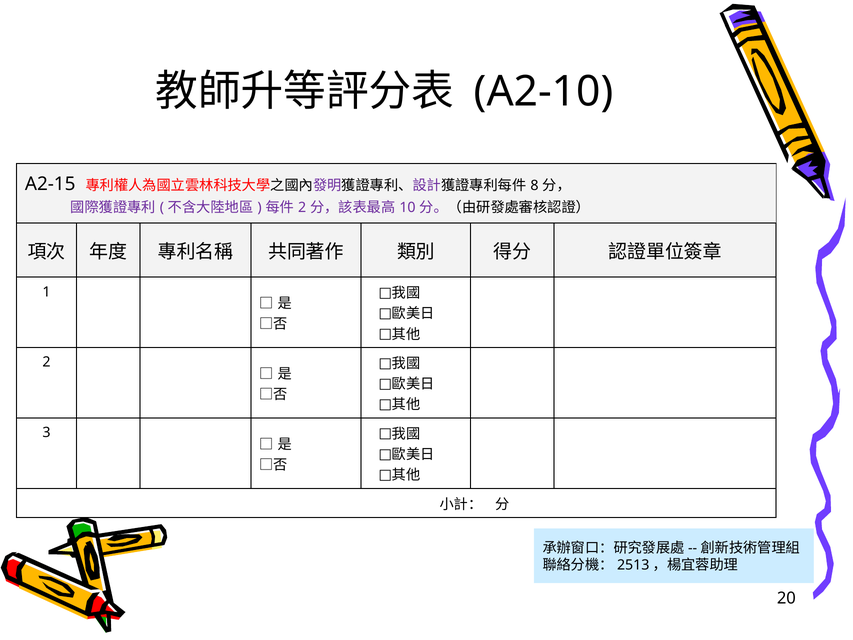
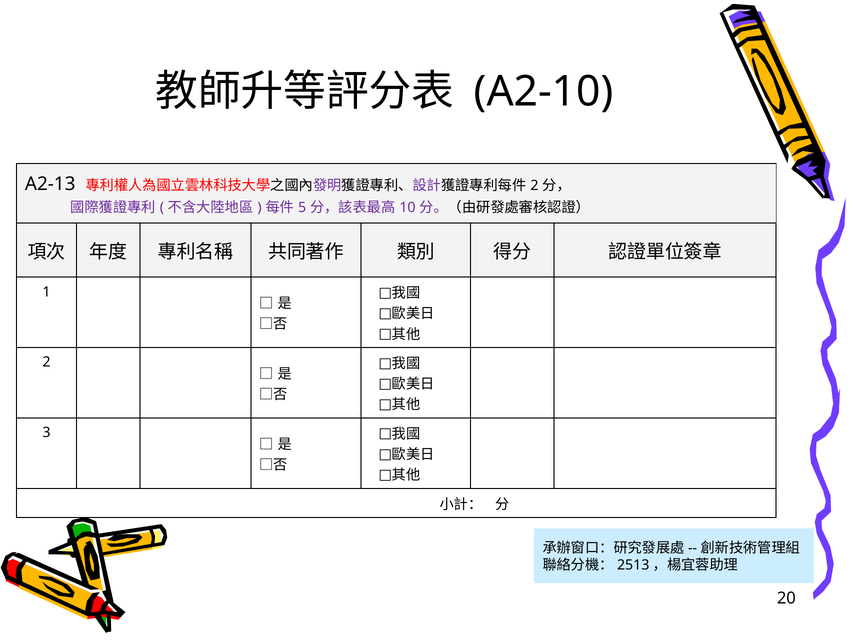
A2-15: A2-15 -> A2-13 (50, 184)
8: 8 -> 2 (534, 186)
2: 2 -> 5 (302, 208)
